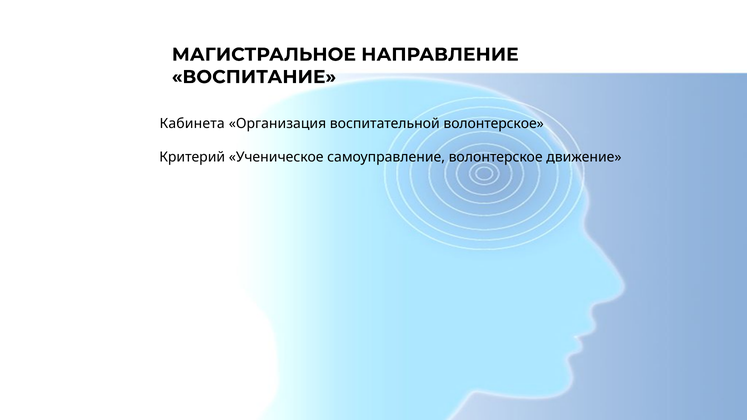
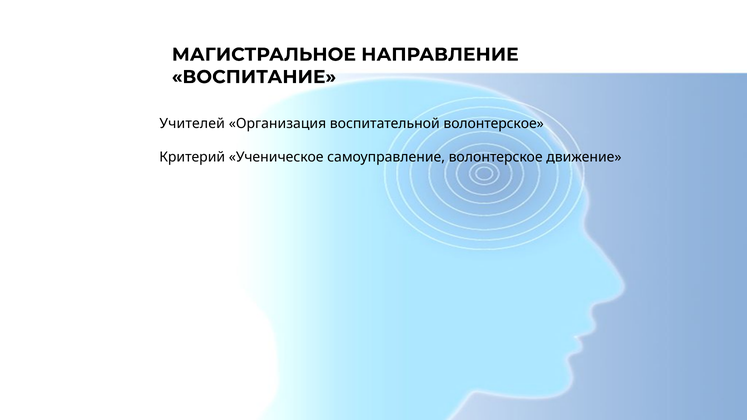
Кабинета: Кабинета -> Учителей (192, 123)
